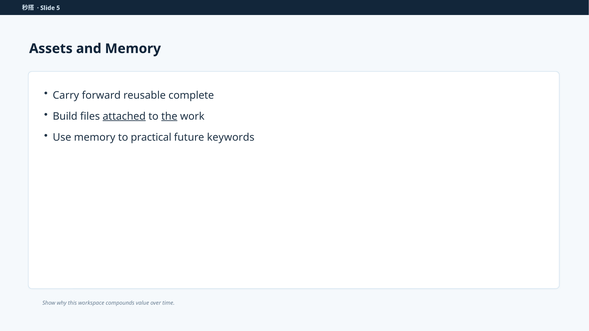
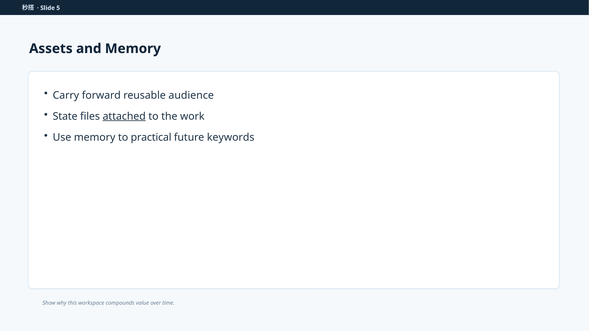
complete: complete -> audience (191, 95)
Build: Build -> State (65, 116)
the underline: present -> none (169, 116)
